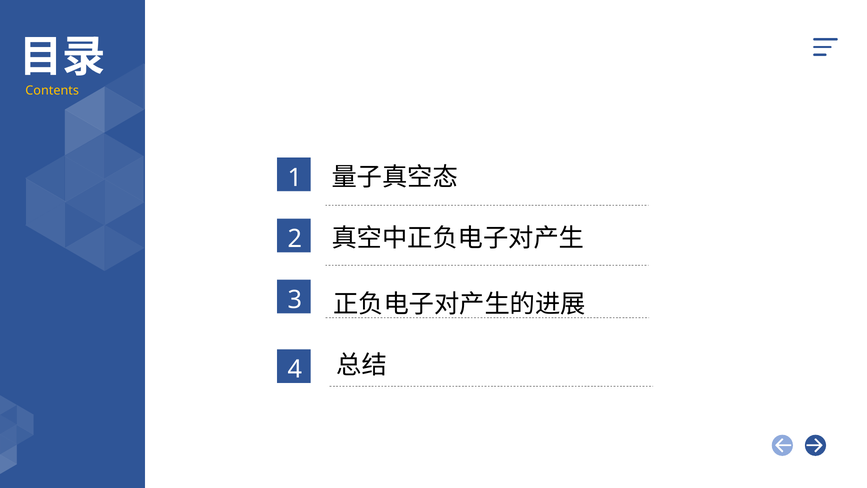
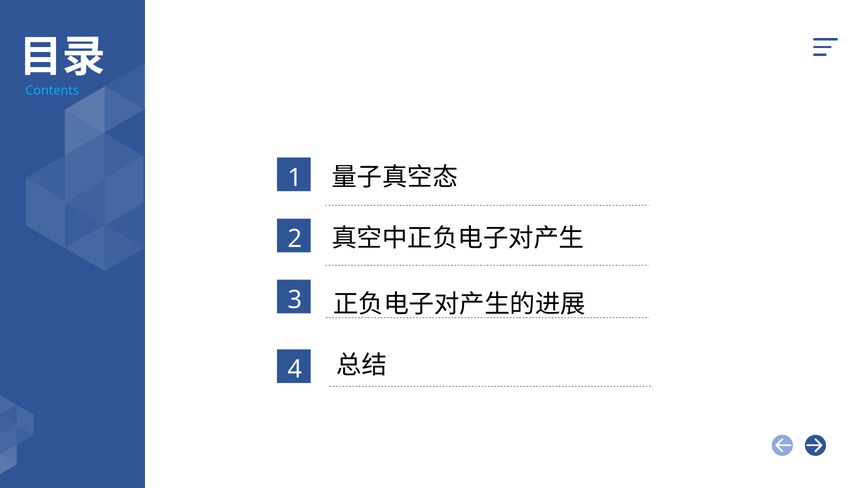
Contents colour: yellow -> light blue (52, 91)
